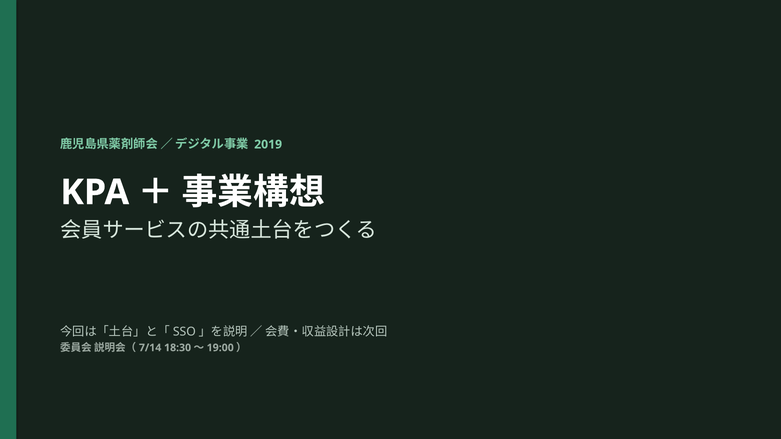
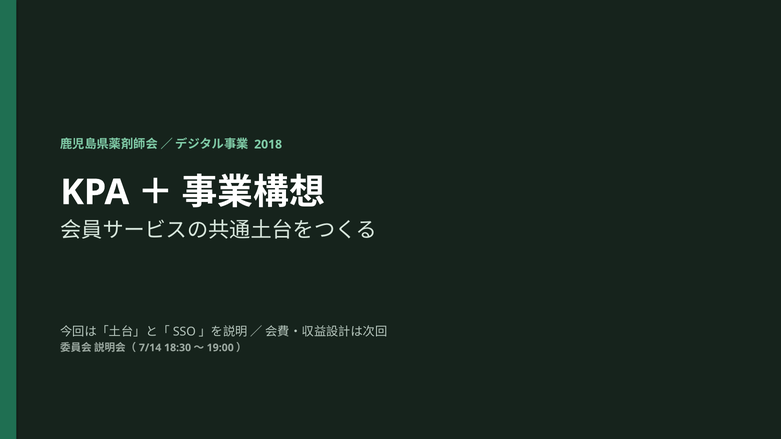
2019: 2019 -> 2018 (268, 145)
